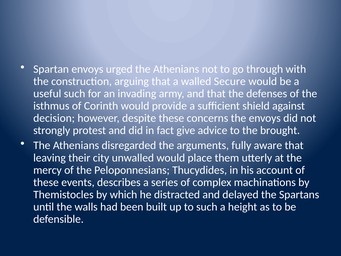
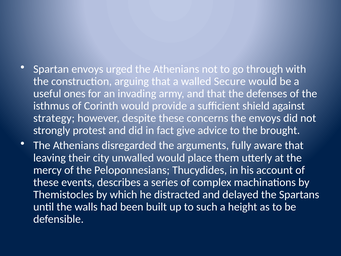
useful such: such -> ones (75, 94)
decision: decision -> strategy (54, 118)
